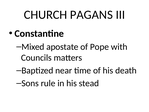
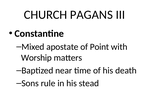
Pope: Pope -> Point (100, 47)
Councils: Councils -> Worship (36, 58)
